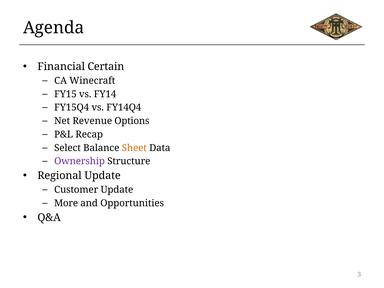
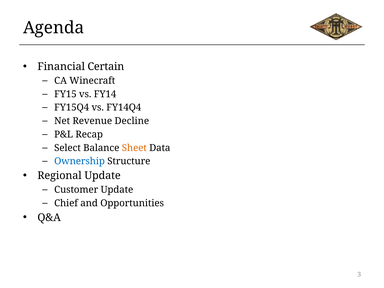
Options: Options -> Decline (132, 121)
Ownership colour: purple -> blue (80, 161)
More: More -> Chief (66, 203)
